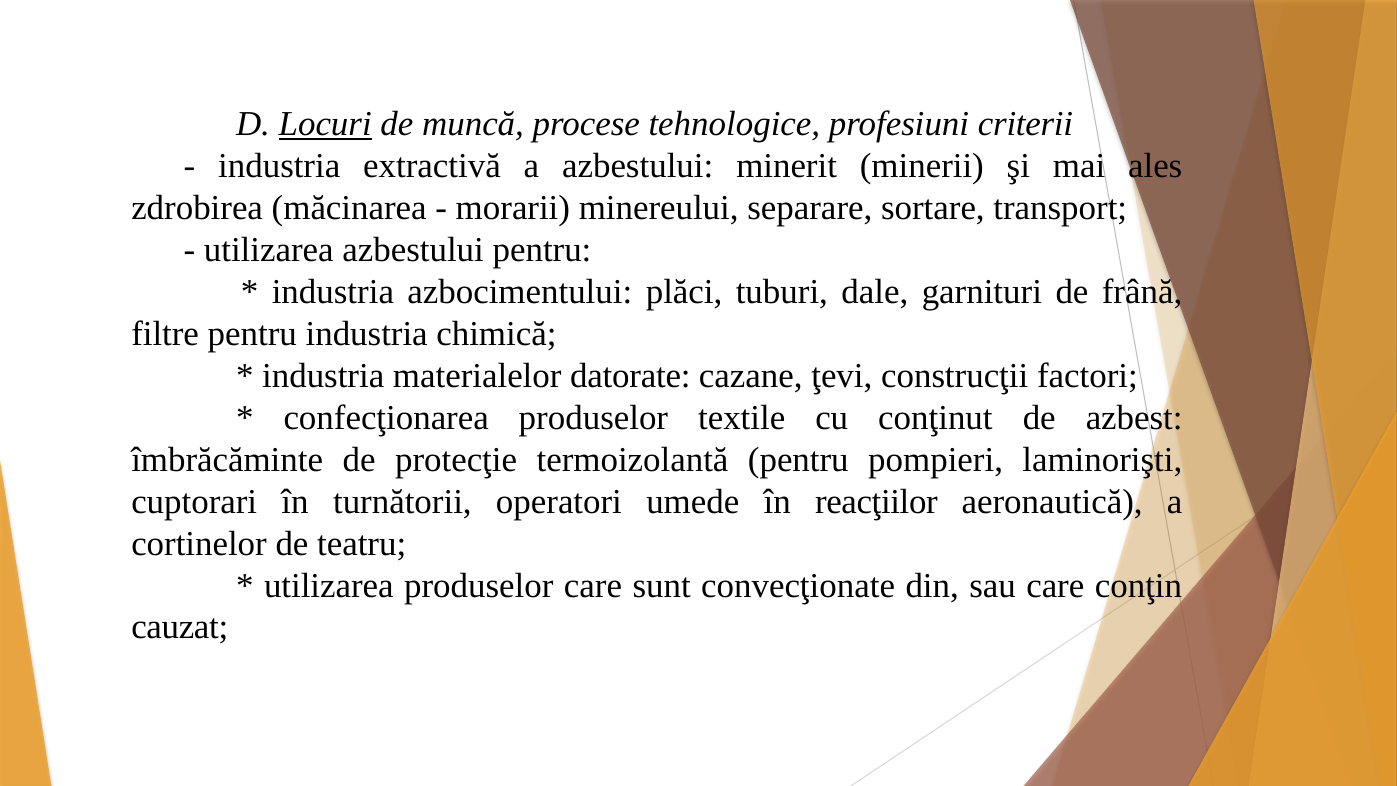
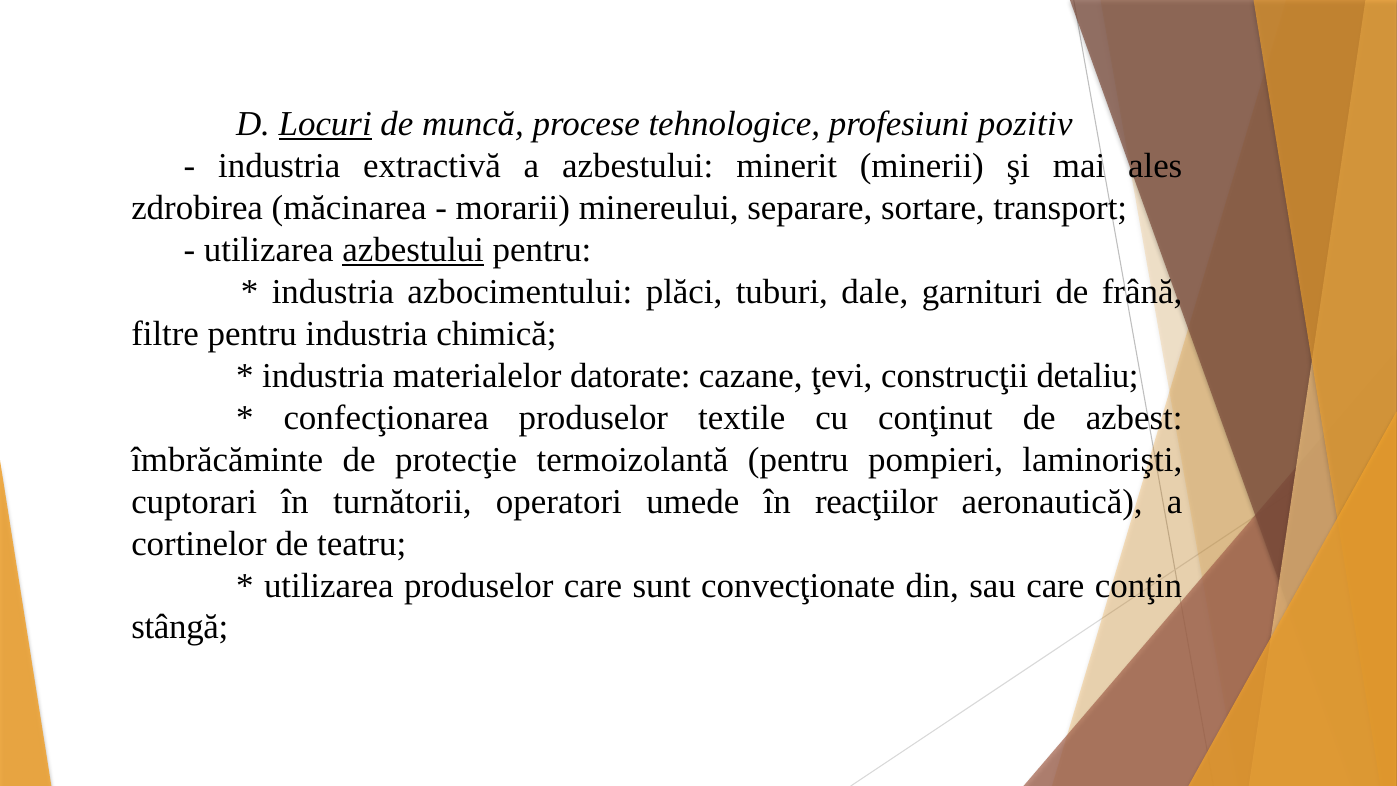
criterii: criterii -> pozitiv (1025, 124)
azbestului underline: none -> present (413, 250)
factori: factori -> detaliu (1088, 376)
cauzat: cauzat -> stângă (180, 627)
